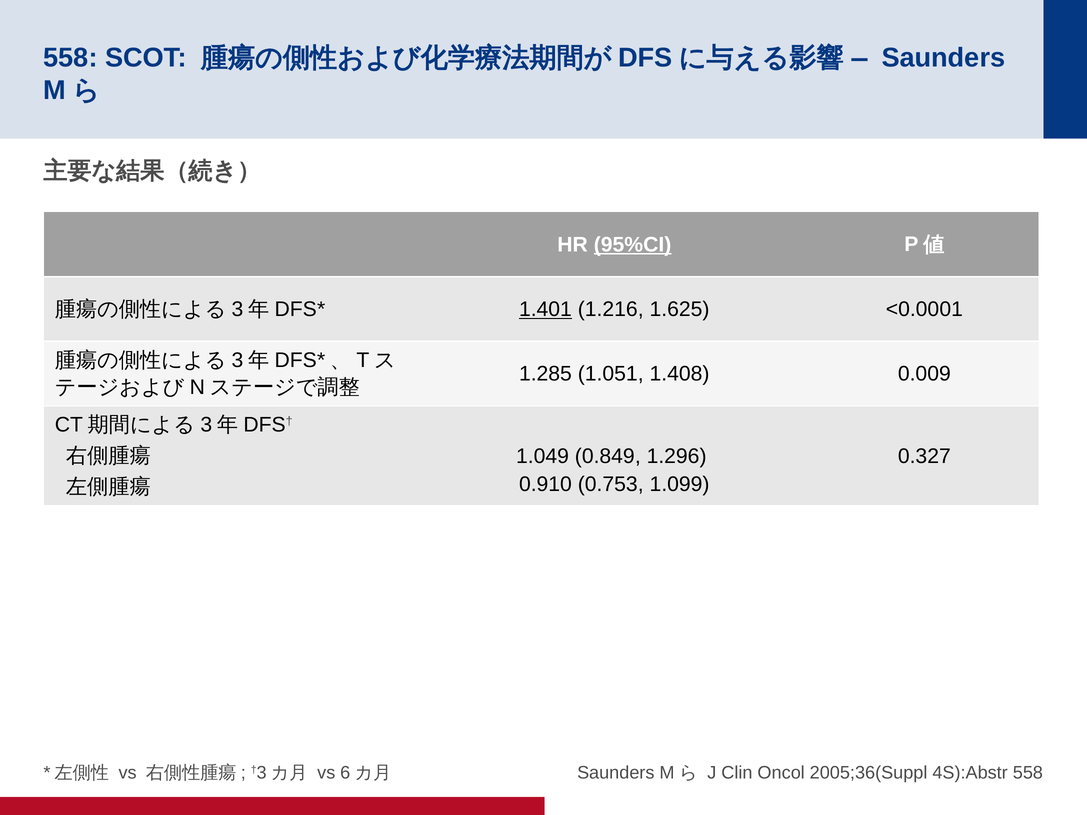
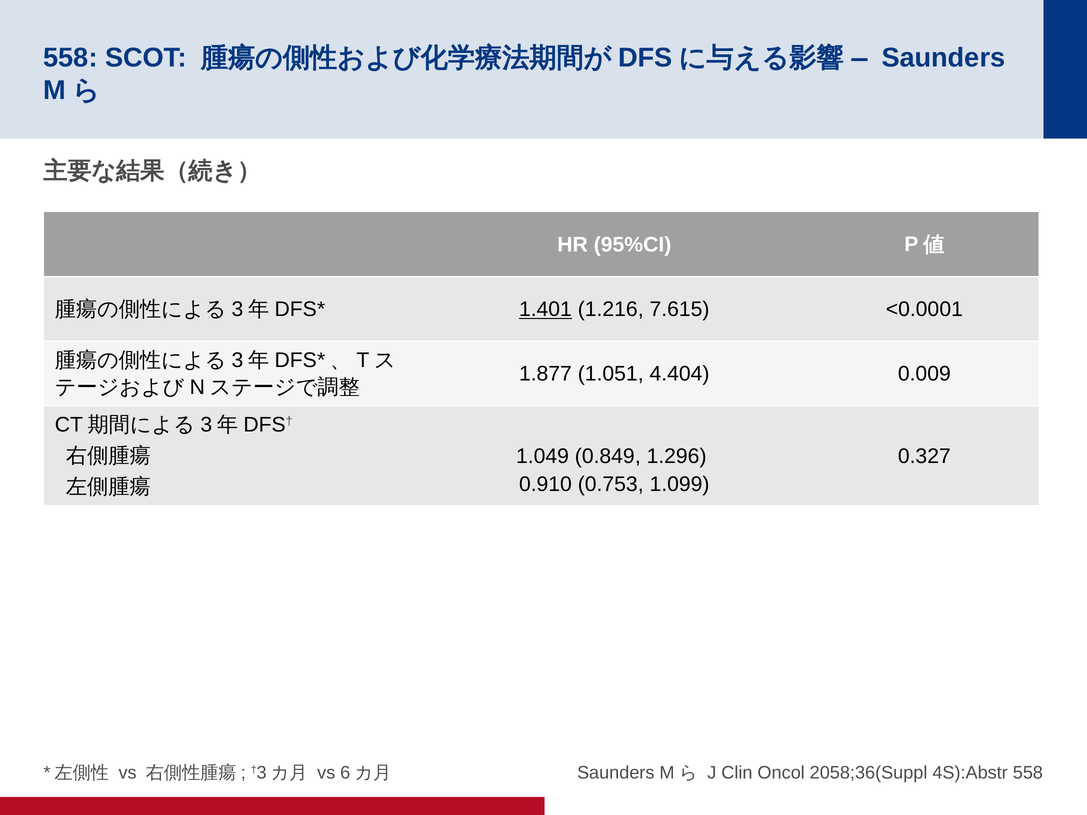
95%CI underline: present -> none (633, 245)
1.625: 1.625 -> 7.615 (680, 309)
1.285: 1.285 -> 1.877 (545, 374)
1.408: 1.408 -> 4.404 (680, 374)
2005;36(Suppl: 2005;36(Suppl -> 2058;36(Suppl (869, 773)
